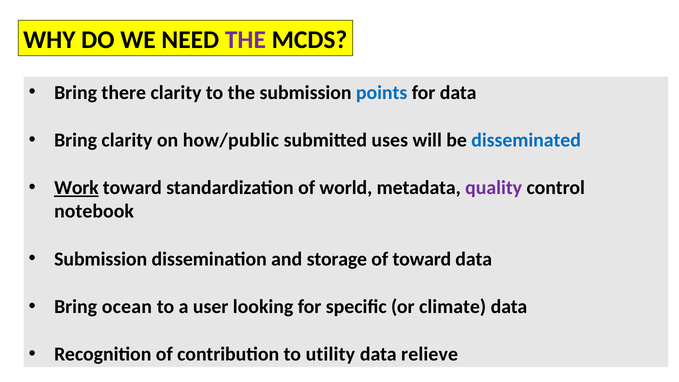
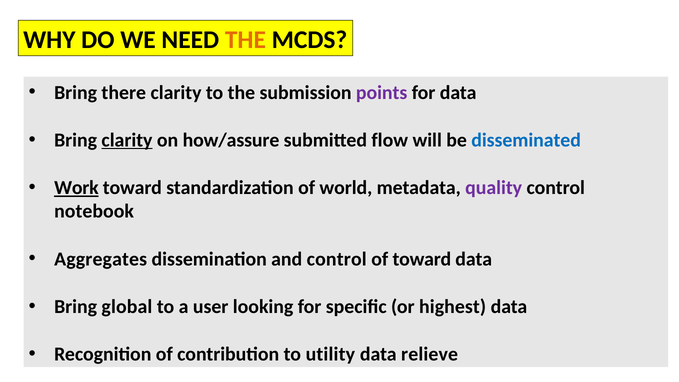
THE colour: purple -> orange (245, 40)
points colour: blue -> purple (382, 93)
clarity underline: none -> present (127, 140)
how/public: how/public -> how/assure (231, 140)
uses: uses -> flow (390, 140)
Submission: Submission -> Aggregates (101, 259)
and storage: storage -> control (337, 259)
ocean: ocean -> global (127, 307)
climate: climate -> highest (453, 307)
